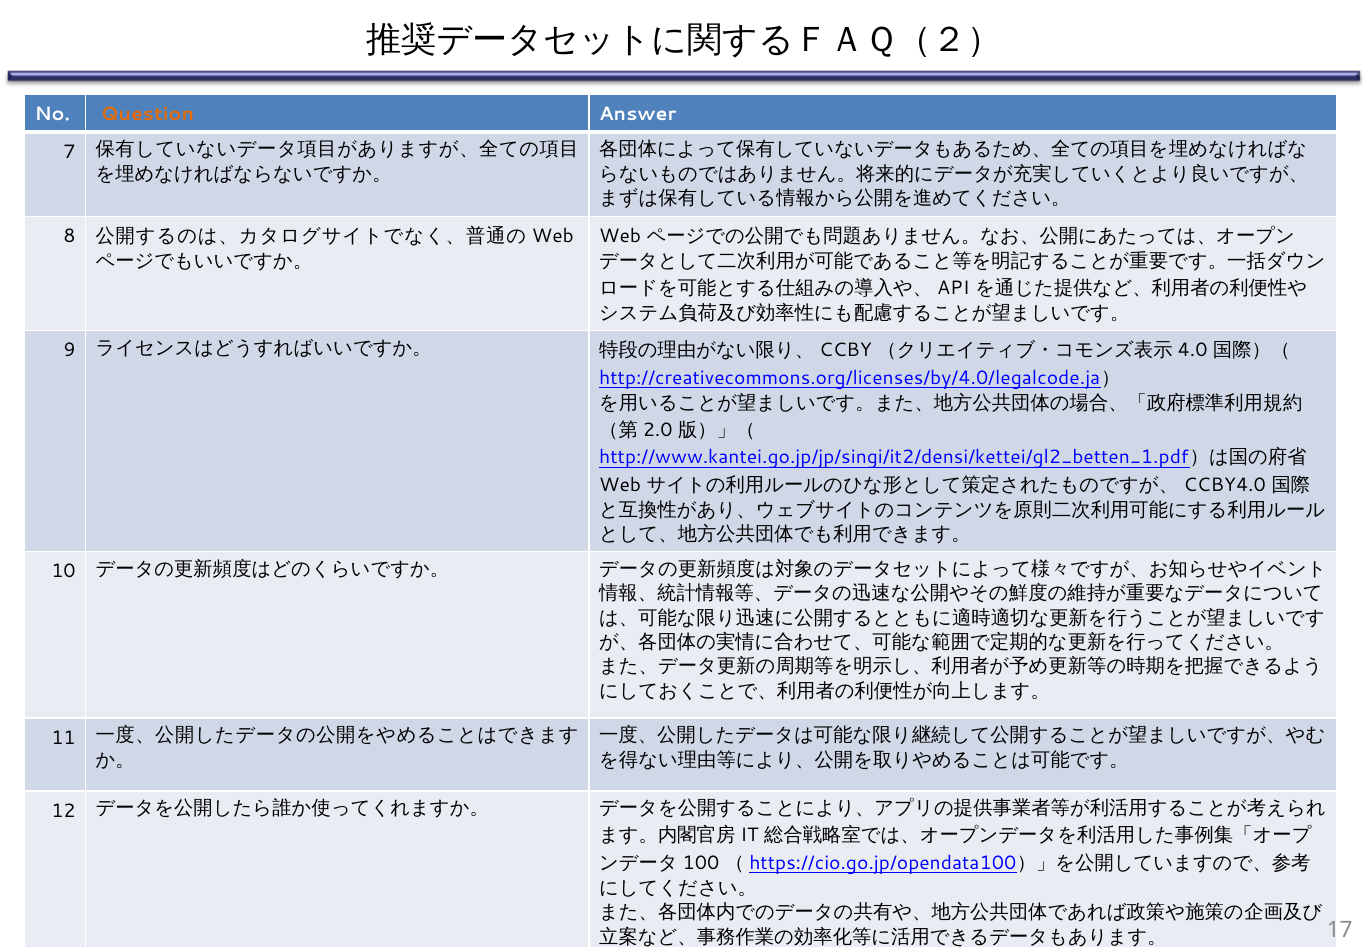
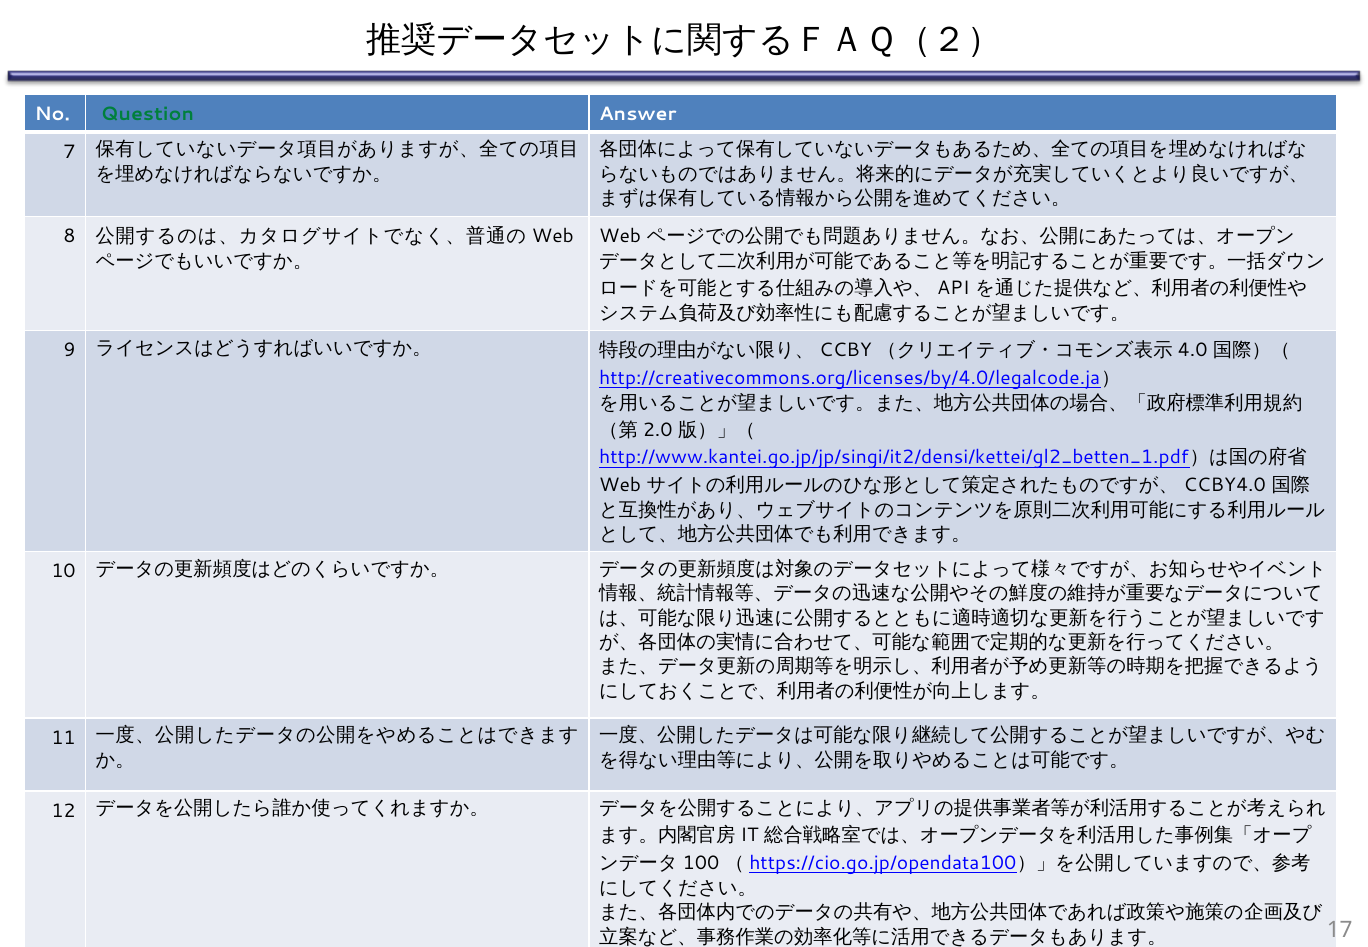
Question colour: orange -> green (147, 114)
